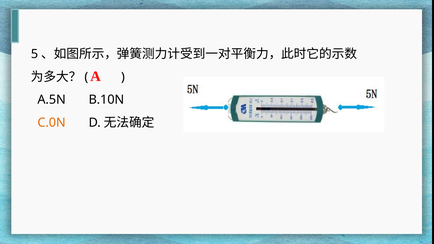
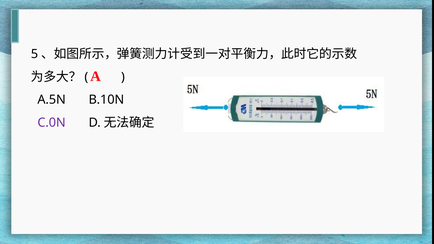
C.0N colour: orange -> purple (52, 123)
